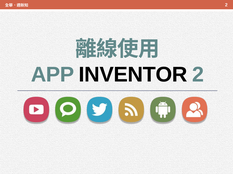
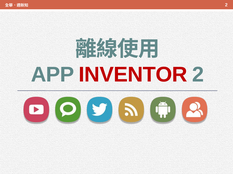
INVENTOR colour: black -> red (133, 75)
